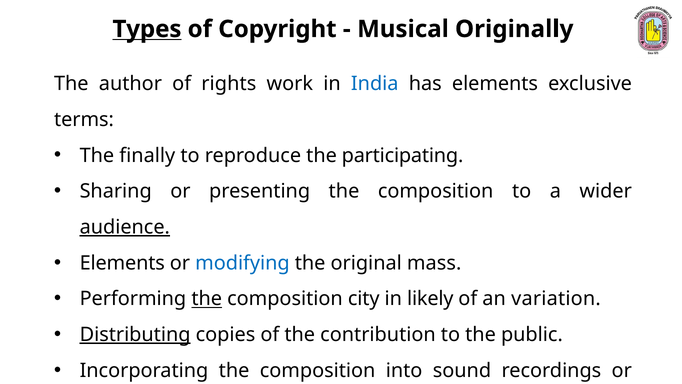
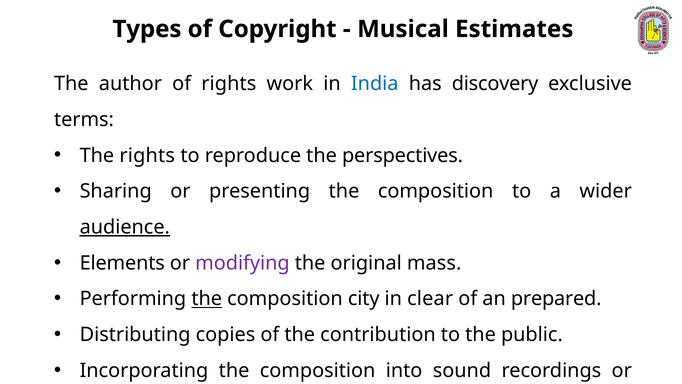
Types underline: present -> none (147, 29)
Originally: Originally -> Estimates (514, 29)
has elements: elements -> discovery (495, 84)
The finally: finally -> rights (147, 155)
participating: participating -> perspectives (403, 155)
modifying colour: blue -> purple (242, 263)
likely: likely -> clear (430, 299)
variation: variation -> prepared (556, 299)
Distributing underline: present -> none (135, 334)
